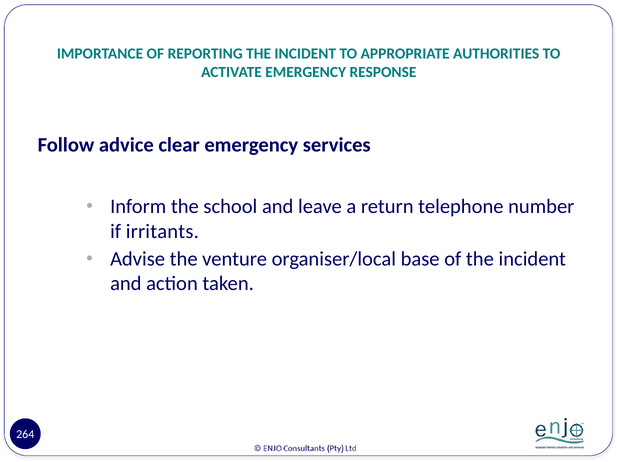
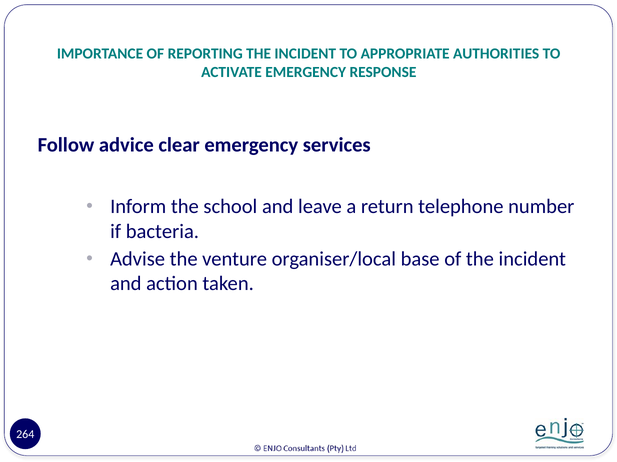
irritants: irritants -> bacteria (162, 232)
